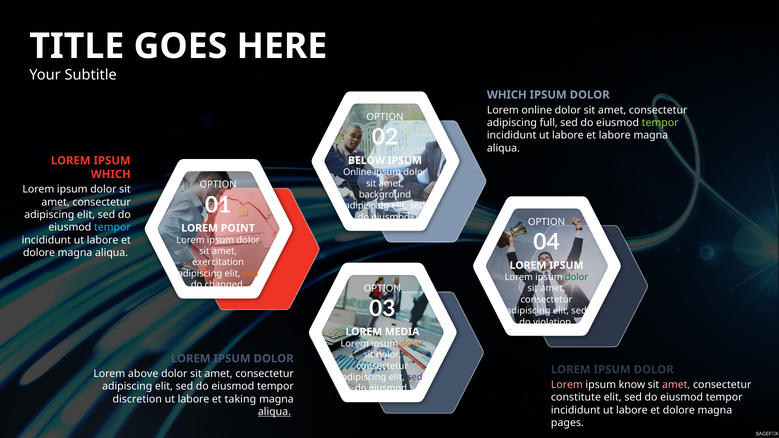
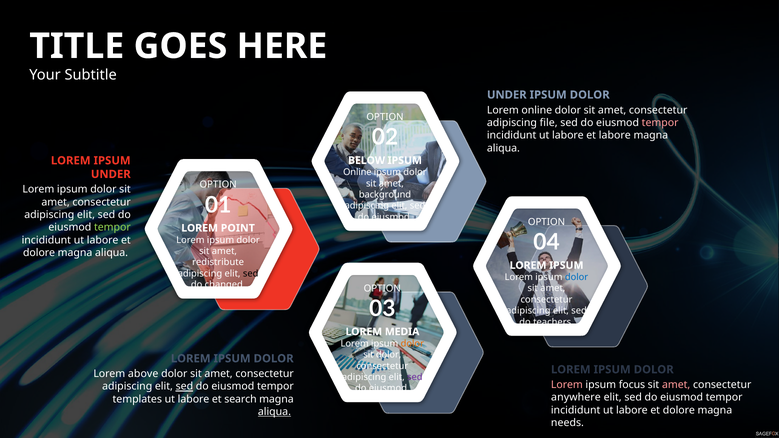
WHICH: WHICH -> UNDER (507, 95)
full: full -> file (549, 123)
tempor colour: light green -> pink (660, 123)
WHICH: WHICH -> UNDER (111, 174)
tempor colour: light blue -> light green (112, 228)
exercitation: exercitation -> redistribute (218, 262)
sed colour: orange -> black (251, 274)
dolor colour: green -> blue (577, 277)
violation: violation -> teachers (553, 322)
know: know -> focus (632, 385)
sed underline: none -> present (184, 387)
constitute: constitute -> anywhere (576, 398)
discretion: discretion -> templates (137, 399)
taking: taking -> search (240, 399)
pages: pages -> needs (567, 423)
